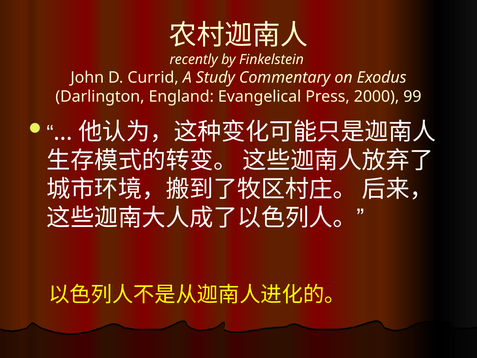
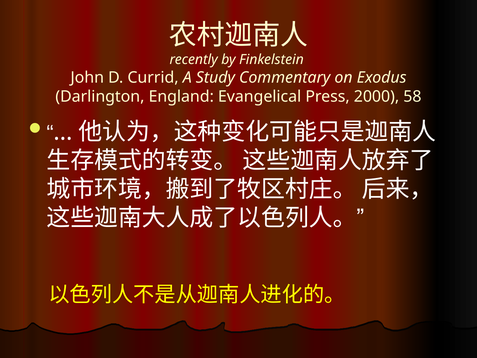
99: 99 -> 58 (412, 97)
